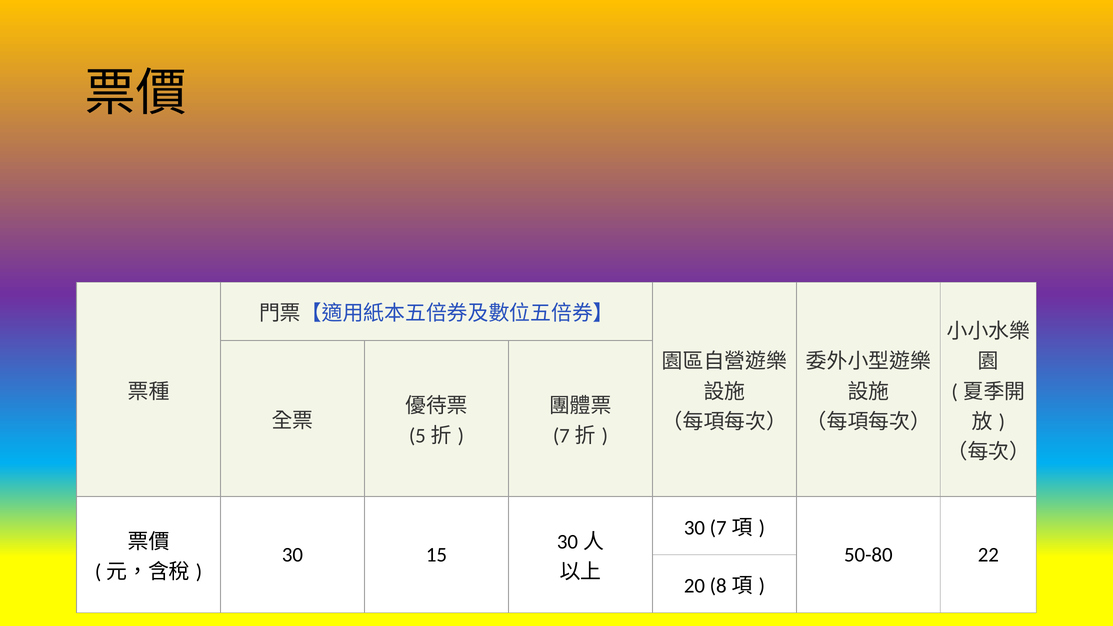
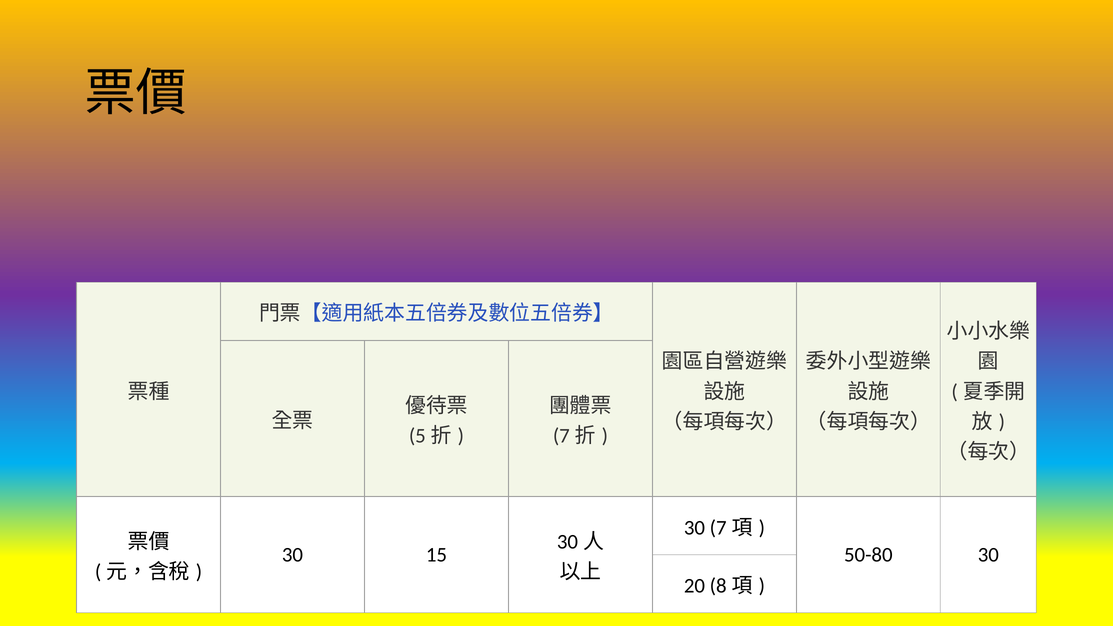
50-80 22: 22 -> 30 (988, 555)
